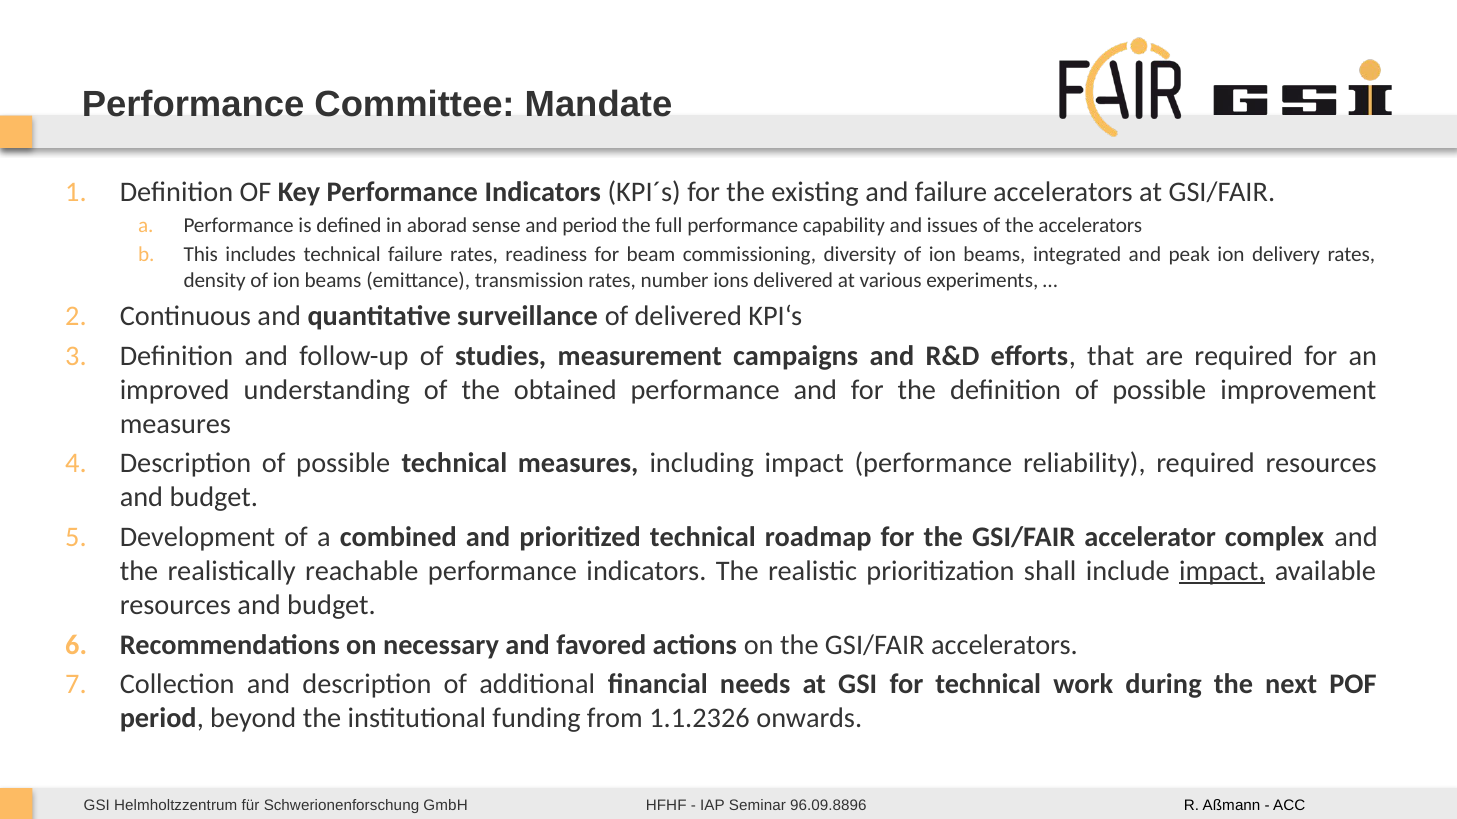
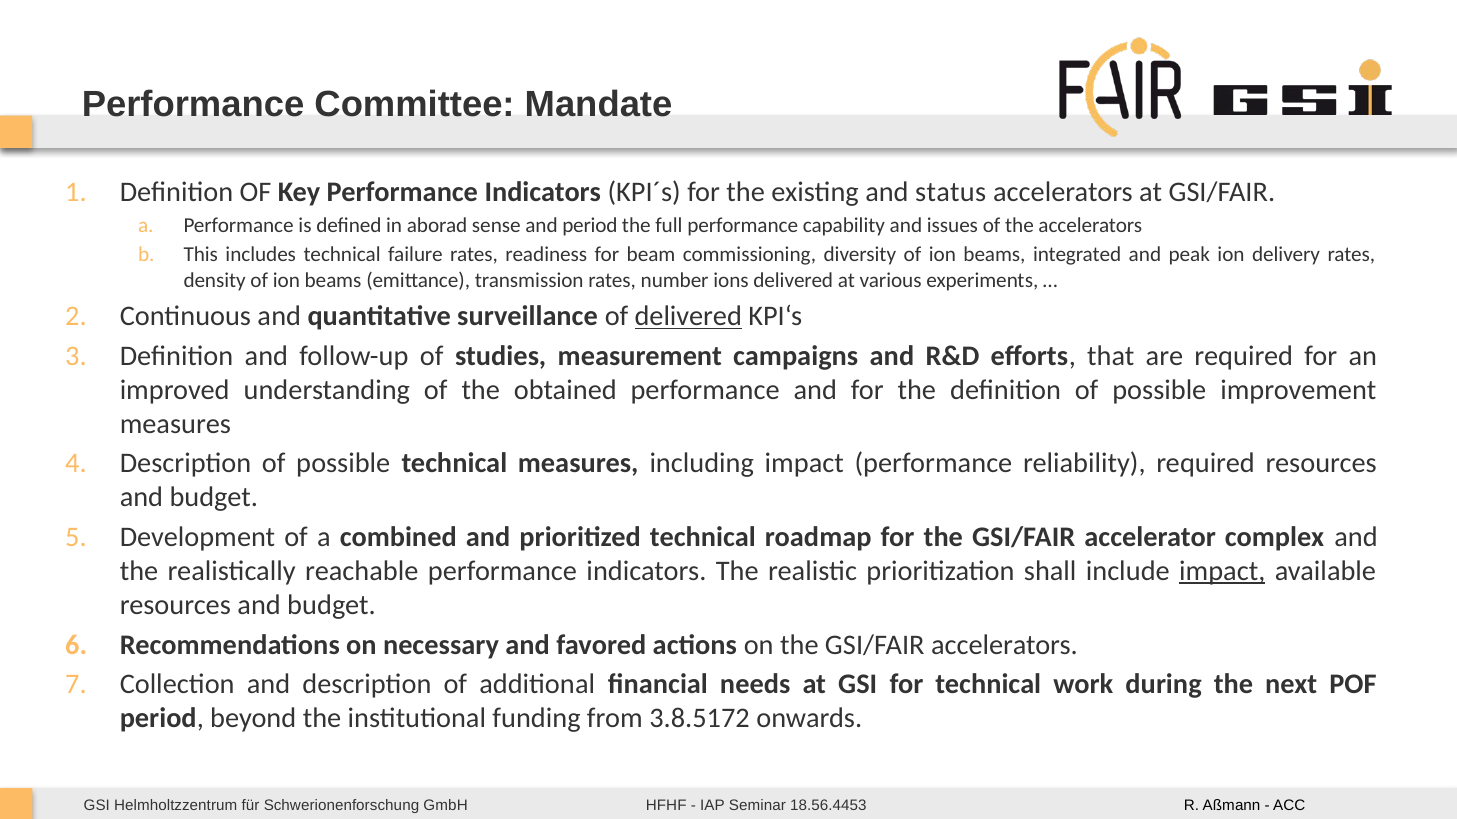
and failure: failure -> status (951, 192)
delivered underline: none -> present (688, 316)
1.1.2326: 1.1.2326 -> 3.8.5172 (700, 719)
96.09.8896: 96.09.8896 -> 18.56.4453 (828, 806)
